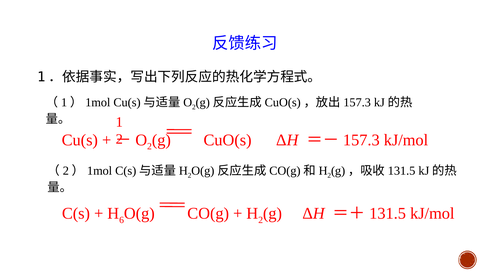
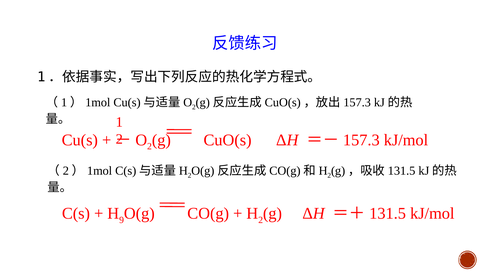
6: 6 -> 9 (122, 220)
